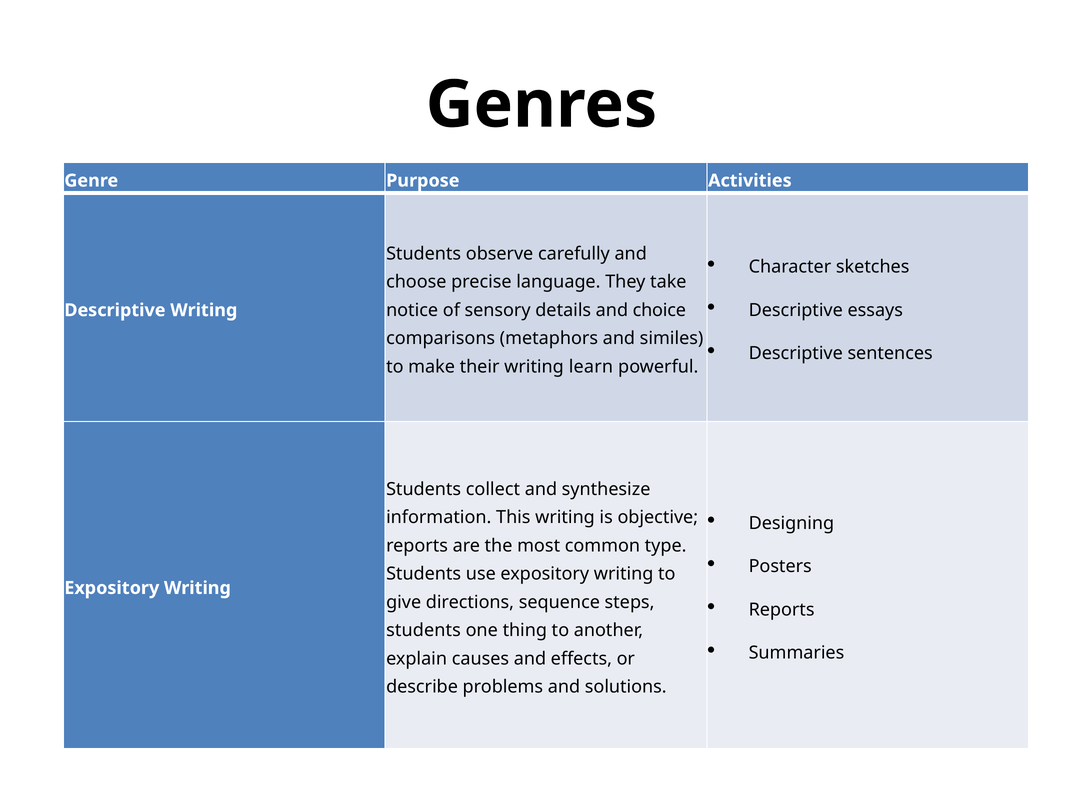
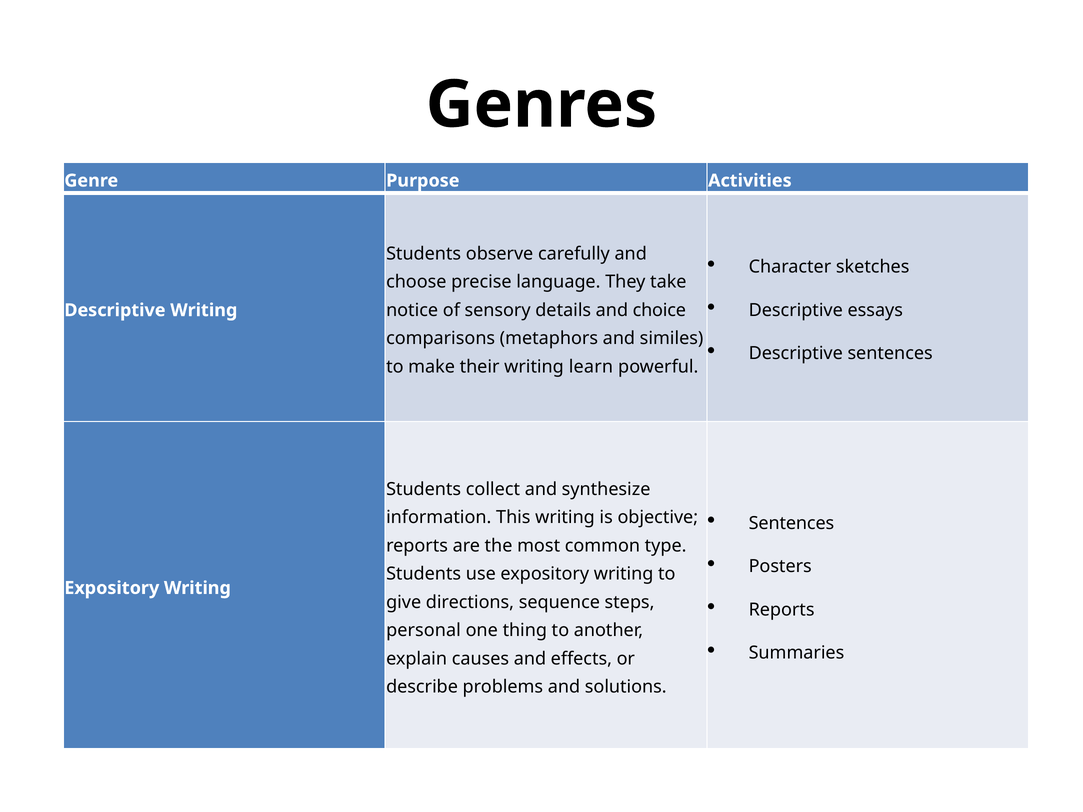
Designing: Designing -> Sentences (791, 523)
students: students -> personal (424, 631)
